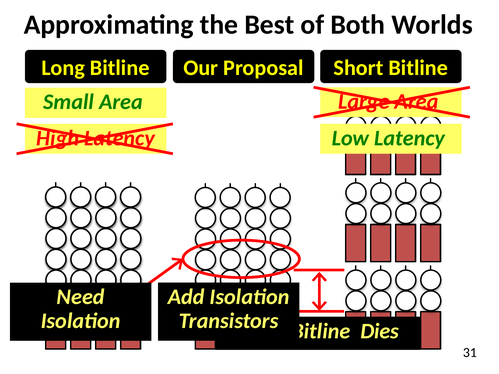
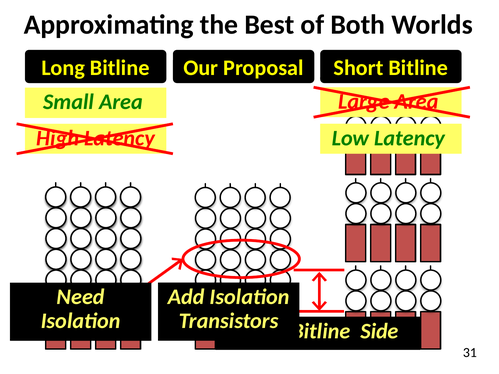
Dies: Dies -> Side (380, 331)
